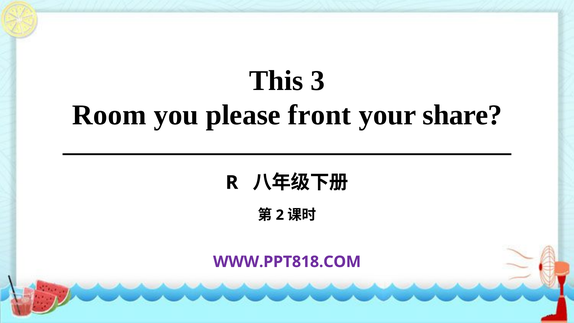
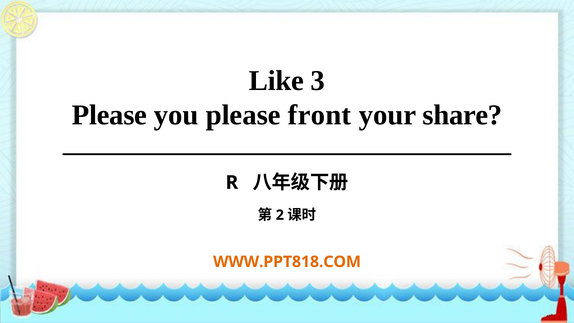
This: This -> Like (276, 81)
Room: Room -> Please (109, 115)
WWW.PPT818.COM colour: purple -> orange (287, 262)
